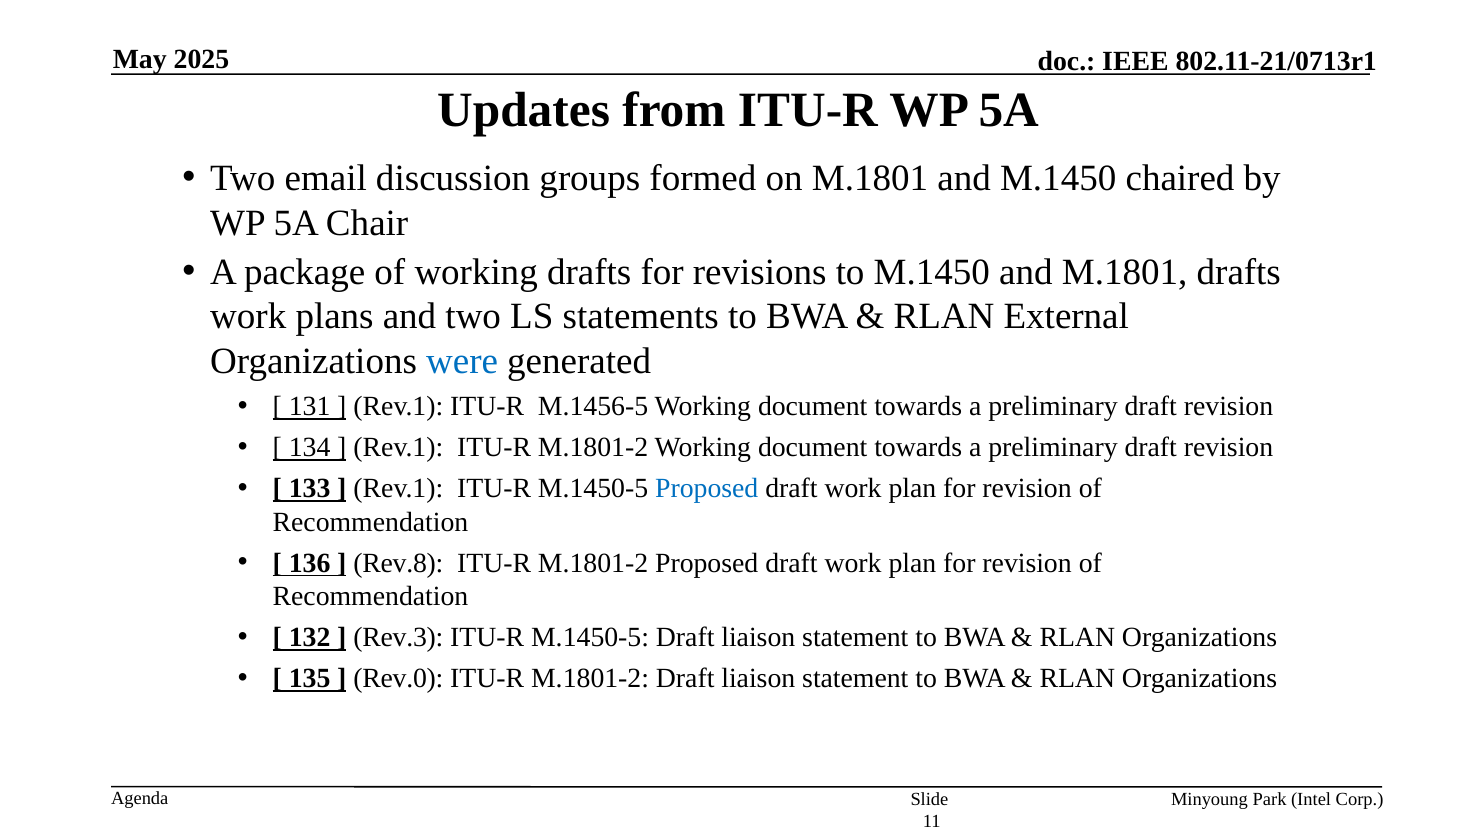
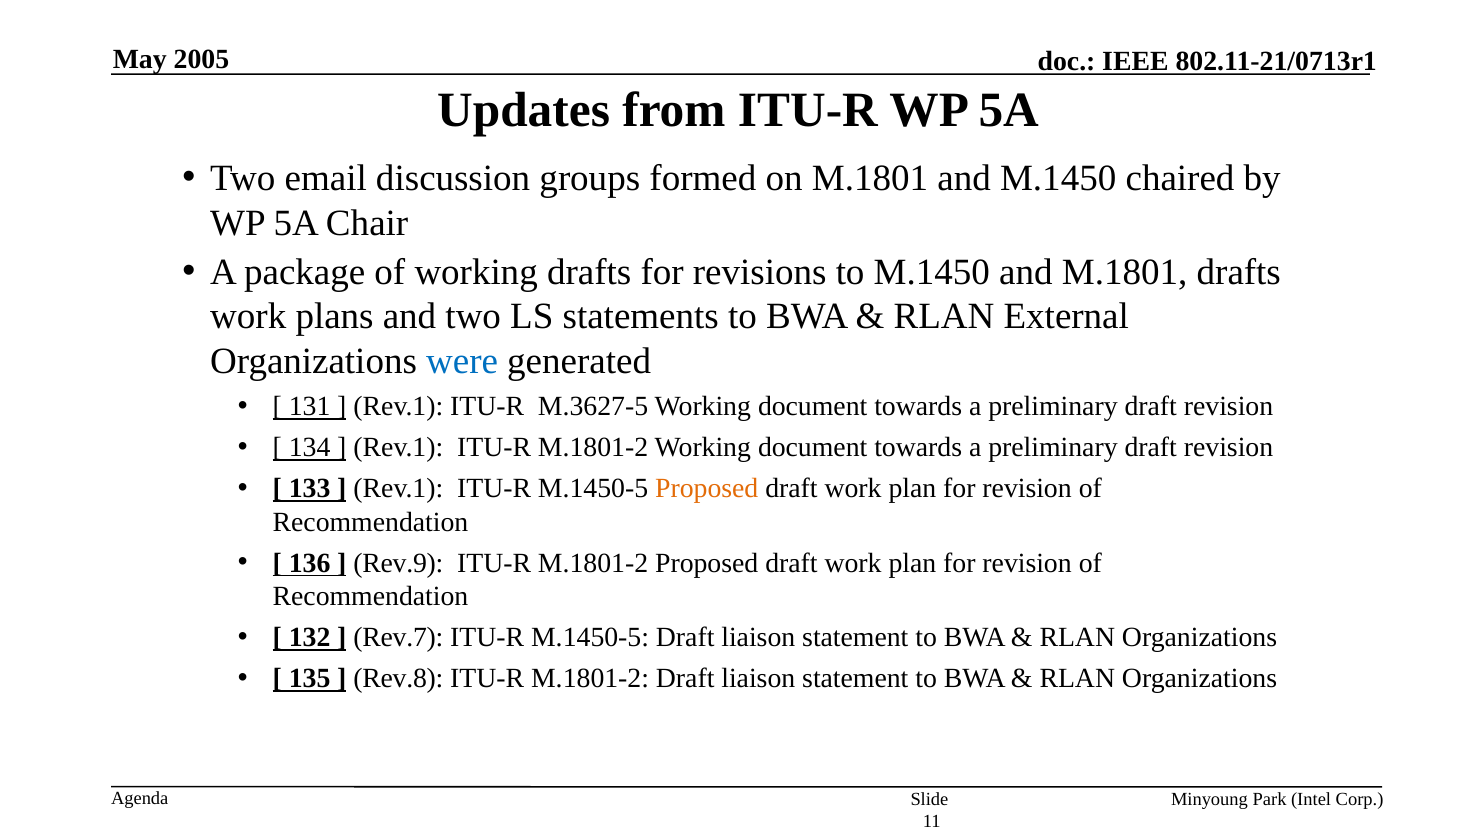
2025: 2025 -> 2005 (201, 59)
M.1456-5: M.1456-5 -> M.3627-5 (593, 407)
Proposed colour: blue -> orange (707, 489)
Rev.8: Rev.8 -> Rev.9 (398, 563)
Rev.3: Rev.3 -> Rev.7 (398, 638)
Rev.0: Rev.0 -> Rev.8 (398, 679)
